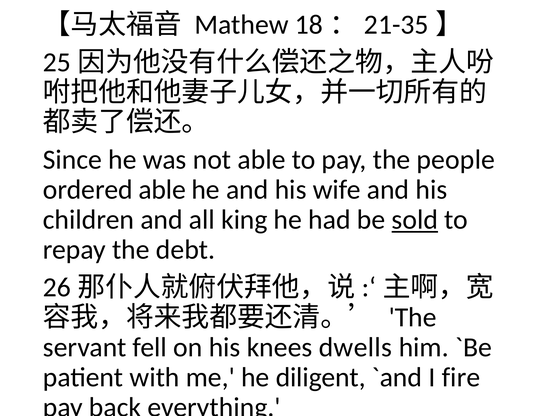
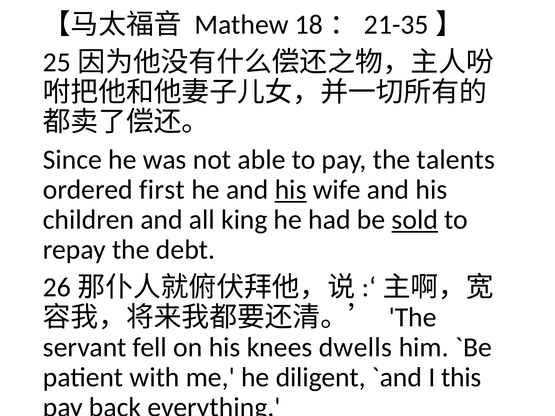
people: people -> talents (456, 160)
ordered able: able -> first (162, 190)
his underline: none -> present (291, 190)
fire: fire -> this (461, 378)
